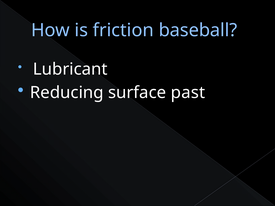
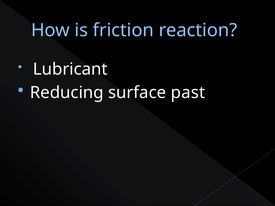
baseball: baseball -> reaction (198, 30)
